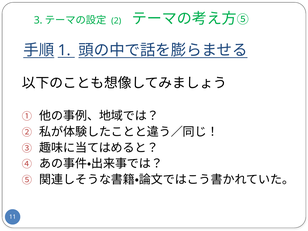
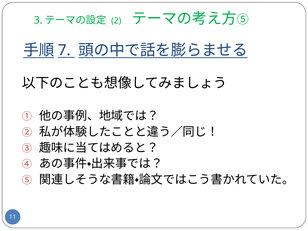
1: 1 -> 7 (64, 50)
